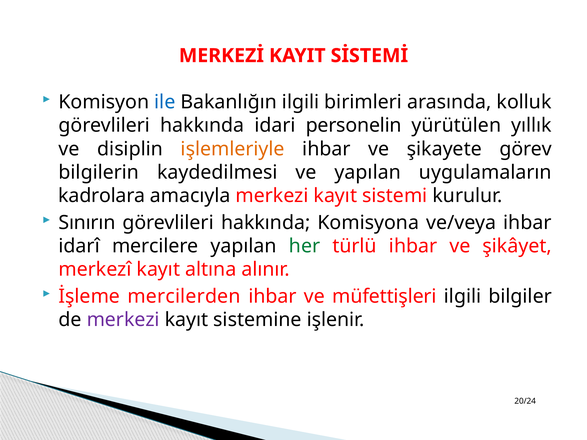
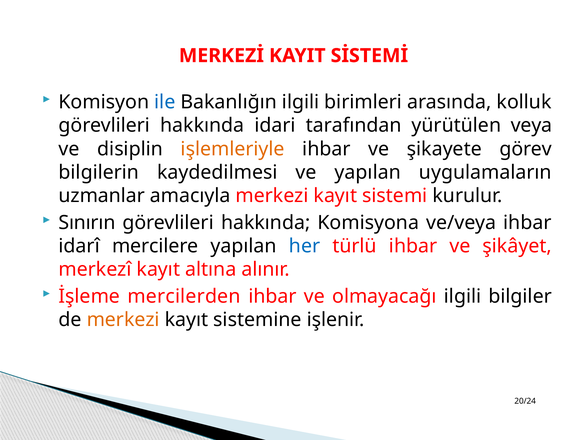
personelin: personelin -> tarafından (354, 126)
yıllık: yıllık -> veya (532, 126)
kadrolara: kadrolara -> uzmanlar (102, 196)
her colour: green -> blue (305, 246)
müfettişleri: müfettişleri -> olmayacağı (384, 296)
merkezi colour: purple -> orange (123, 320)
